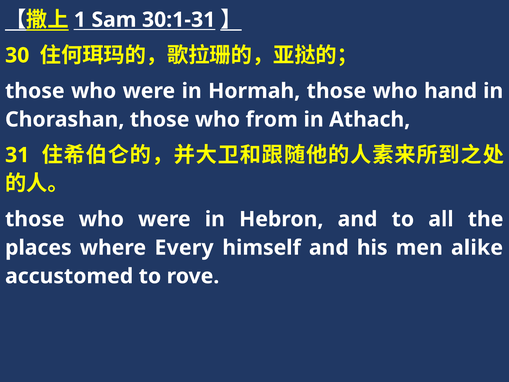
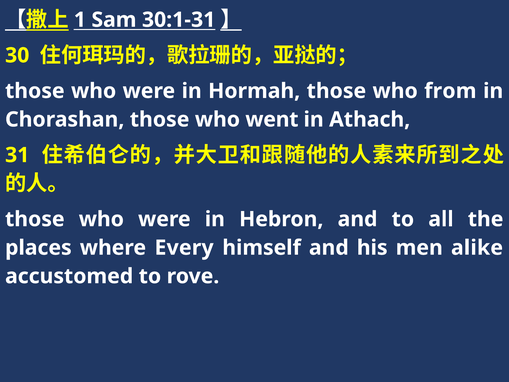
hand: hand -> from (450, 91)
from: from -> went (272, 119)
